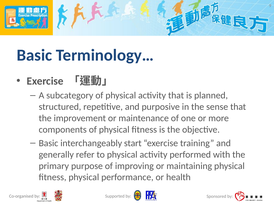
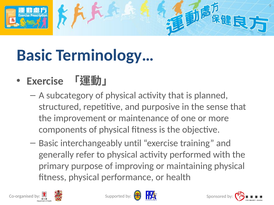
start: start -> until (133, 143)
